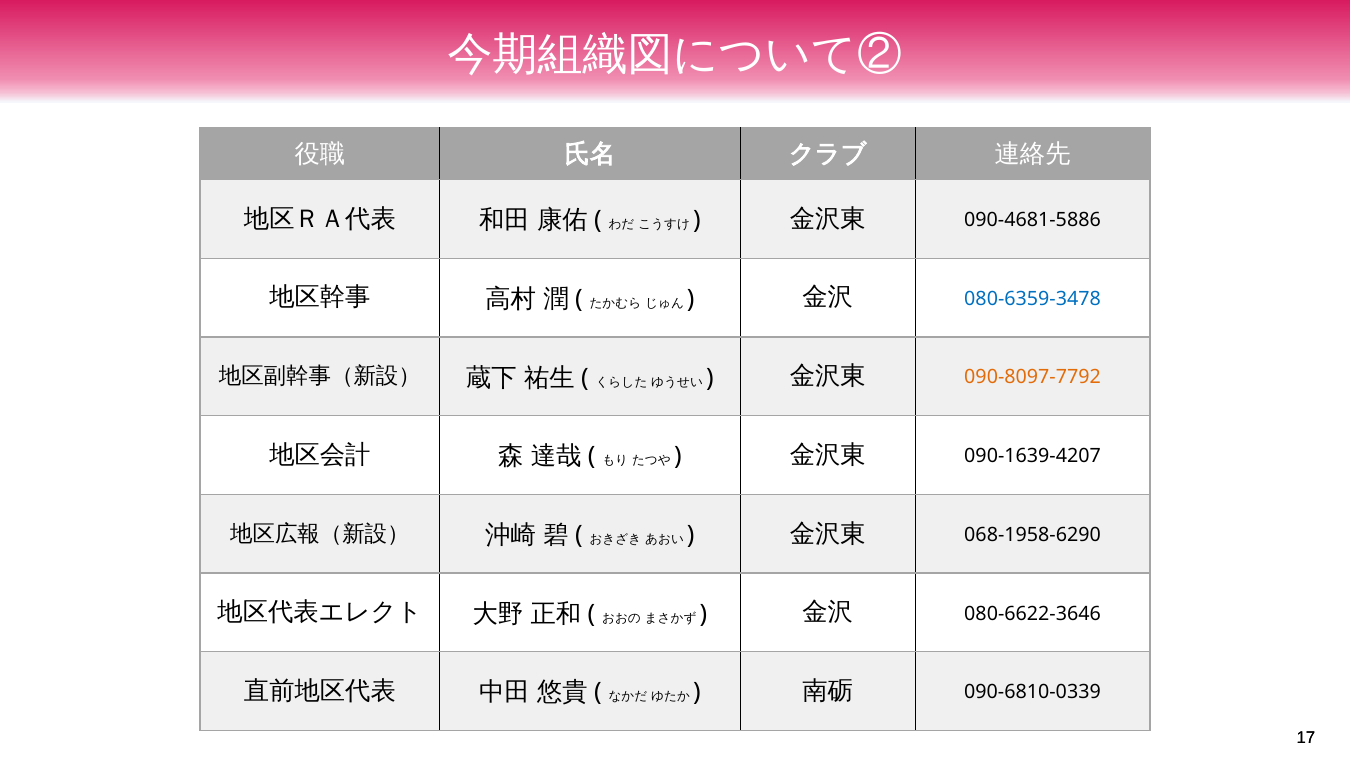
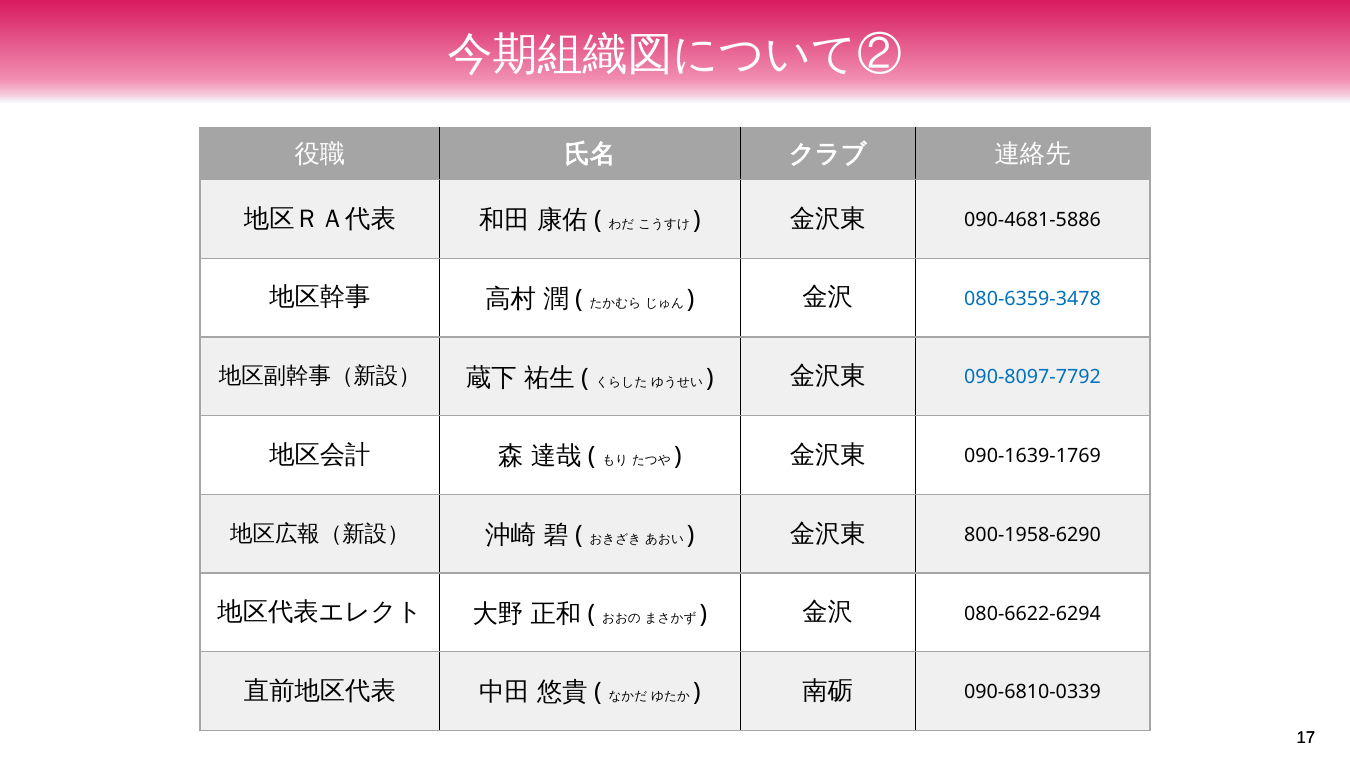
090-8097-7792 colour: orange -> blue (1033, 377)
090-1639-4207: 090-1639-4207 -> 090-1639-1769 (1033, 456)
068-1958-6290: 068-1958-6290 -> 800-1958-6290 (1033, 534)
080-6622-3646: 080-6622-3646 -> 080-6622-6294 (1033, 613)
